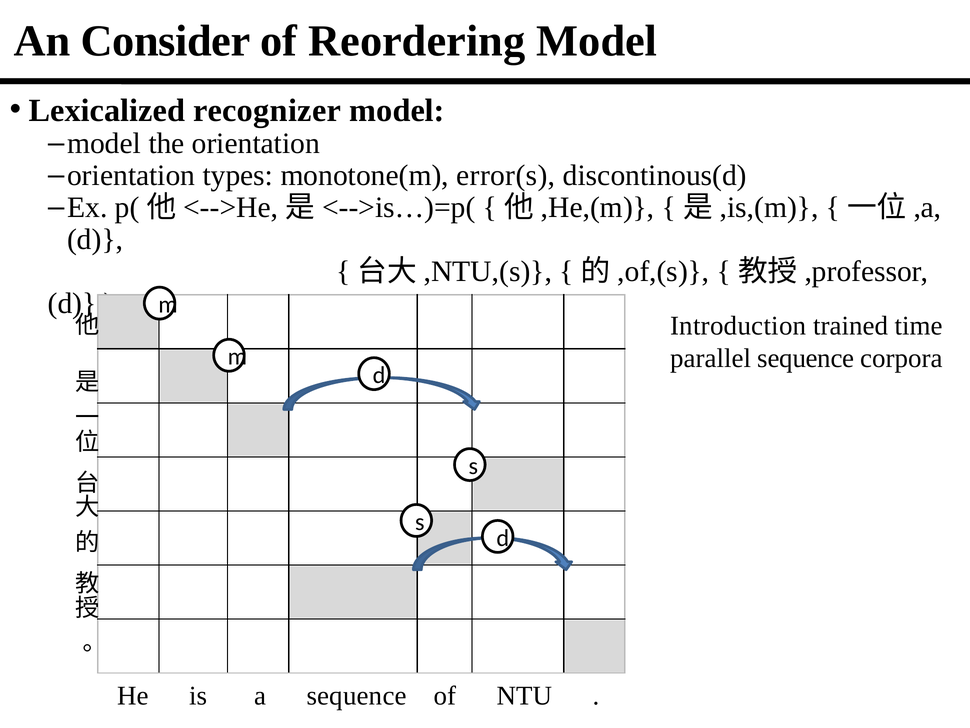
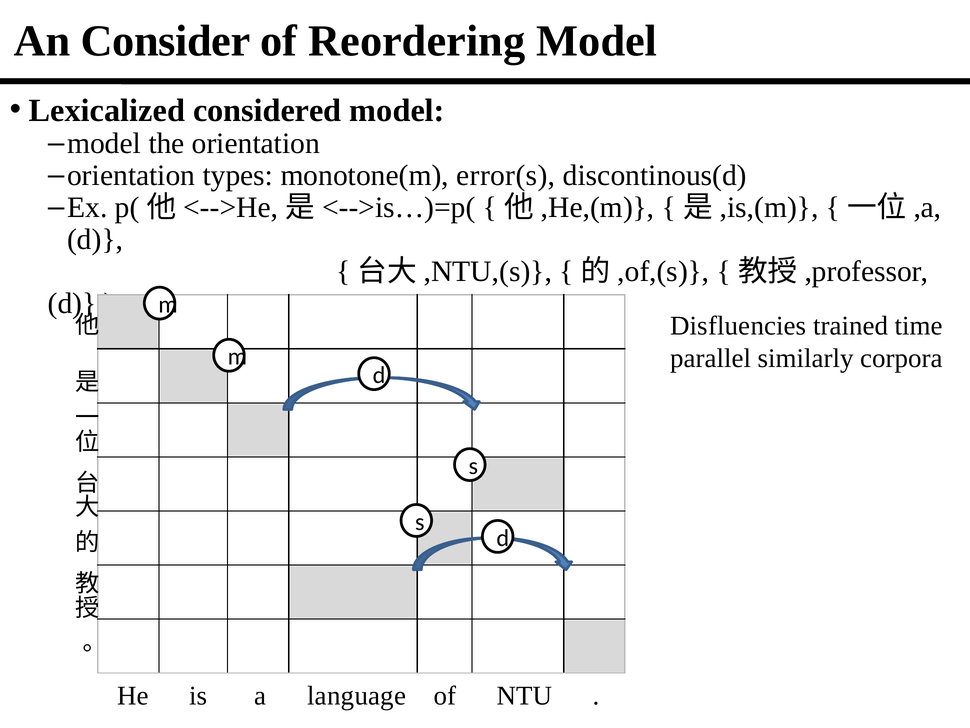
recognizer: recognizer -> considered (267, 111)
Introduction: Introduction -> Disfluencies (738, 326)
parallel sequence: sequence -> similarly (806, 358)
a sequence: sequence -> language (357, 696)
